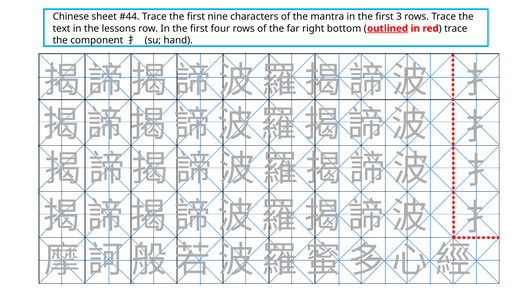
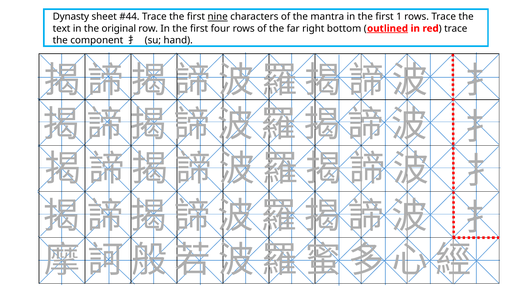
Chinese: Chinese -> Dynasty (71, 17)
nine underline: none -> present (218, 17)
3: 3 -> 1 (399, 17)
lessons: lessons -> original (119, 28)
